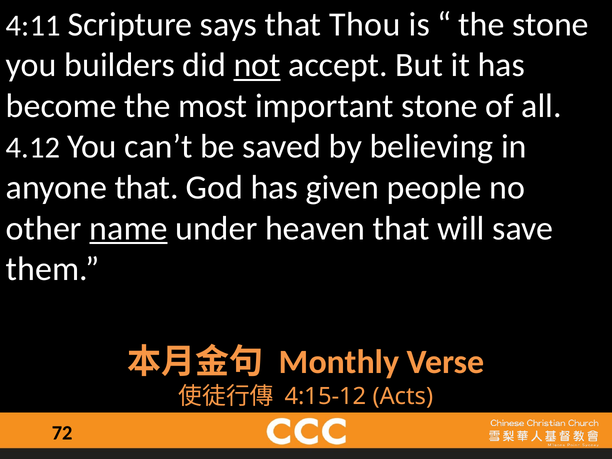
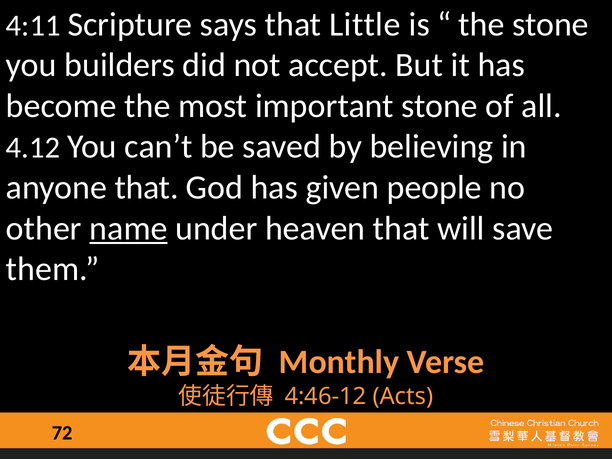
Thou: Thou -> Little (365, 24)
not underline: present -> none (257, 65)
4:15-12: 4:15-12 -> 4:46-12 (326, 396)
